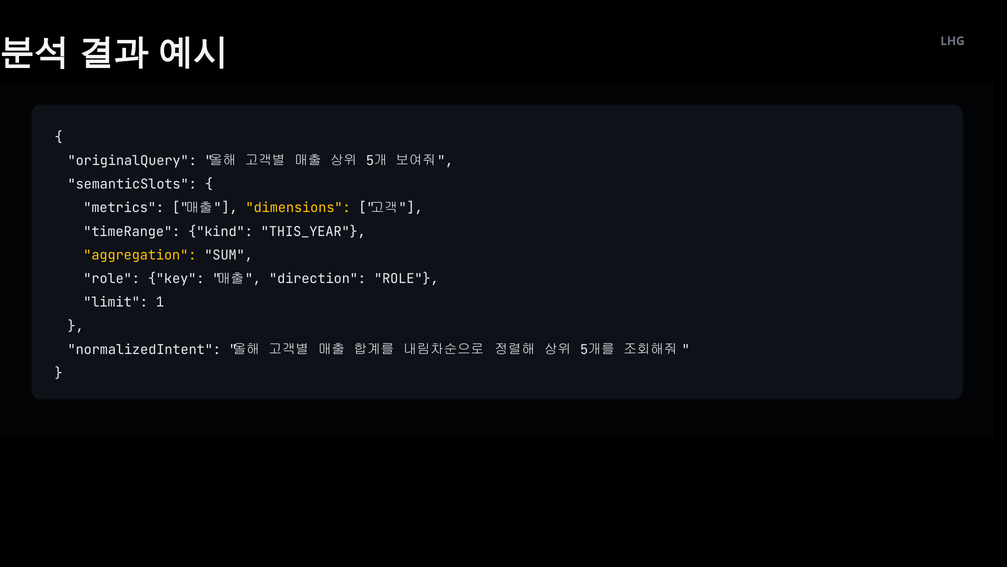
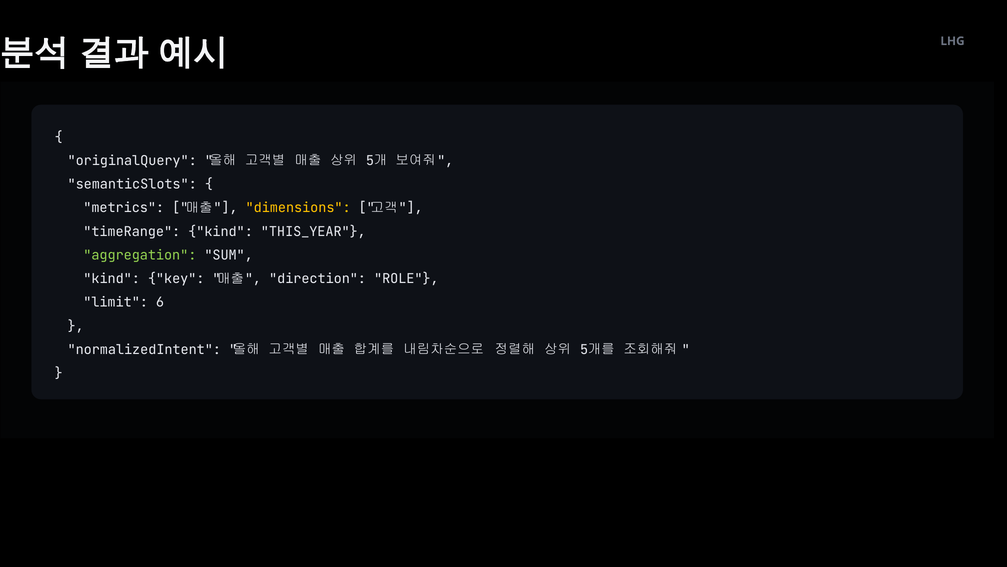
aggregation colour: yellow -> light green (140, 255)
role: role -> kind (112, 279)
1: 1 -> 6 (160, 302)
